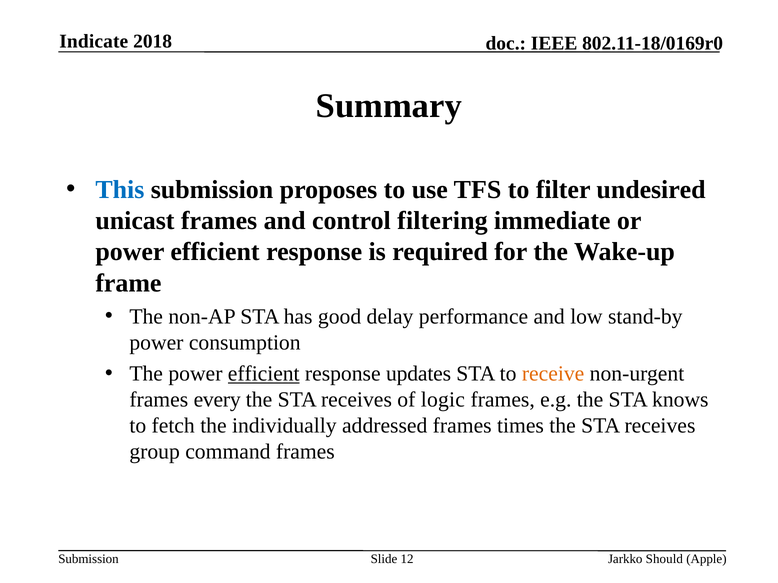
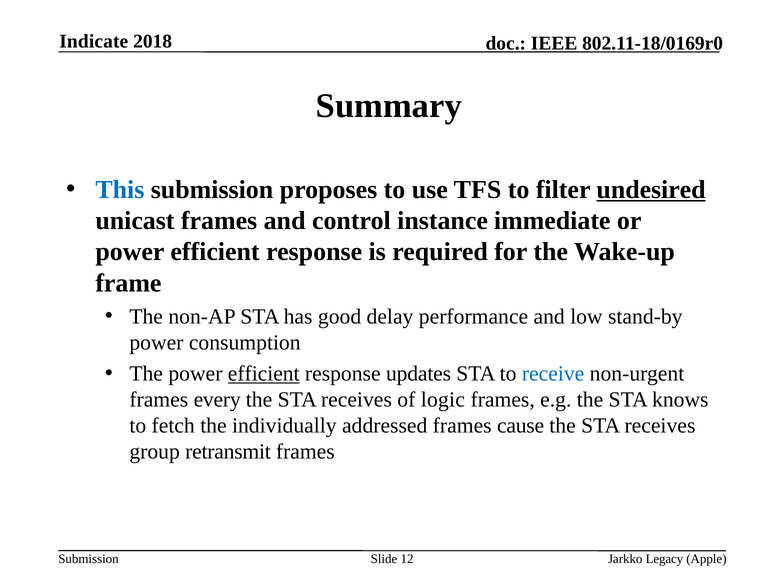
undesired underline: none -> present (651, 190)
filtering: filtering -> instance (443, 221)
receive colour: orange -> blue (553, 374)
times: times -> cause (521, 426)
command: command -> retransmit (228, 452)
Should: Should -> Legacy (664, 560)
